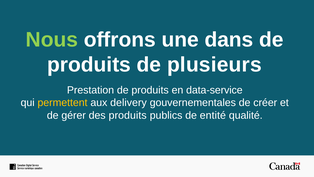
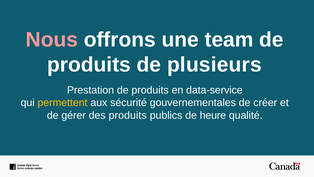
Nous colour: light green -> pink (52, 40)
dans: dans -> team (229, 40)
delivery: delivery -> sécurité (129, 103)
entité: entité -> heure (213, 115)
